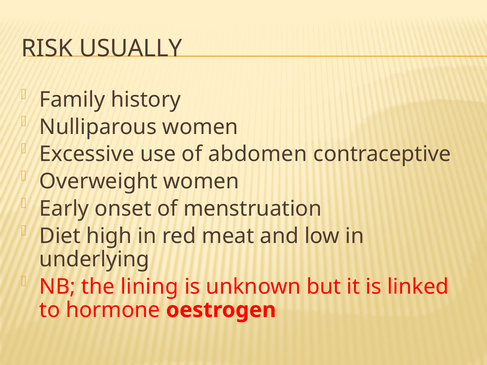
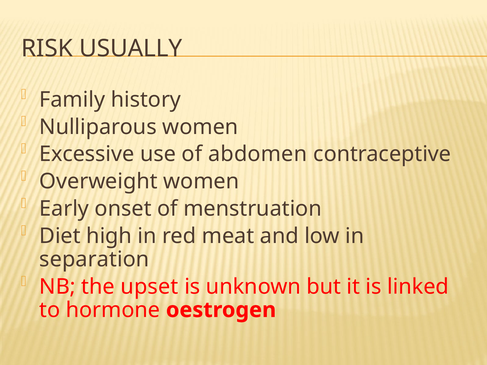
underlying: underlying -> separation (94, 259)
lining: lining -> upset (149, 287)
